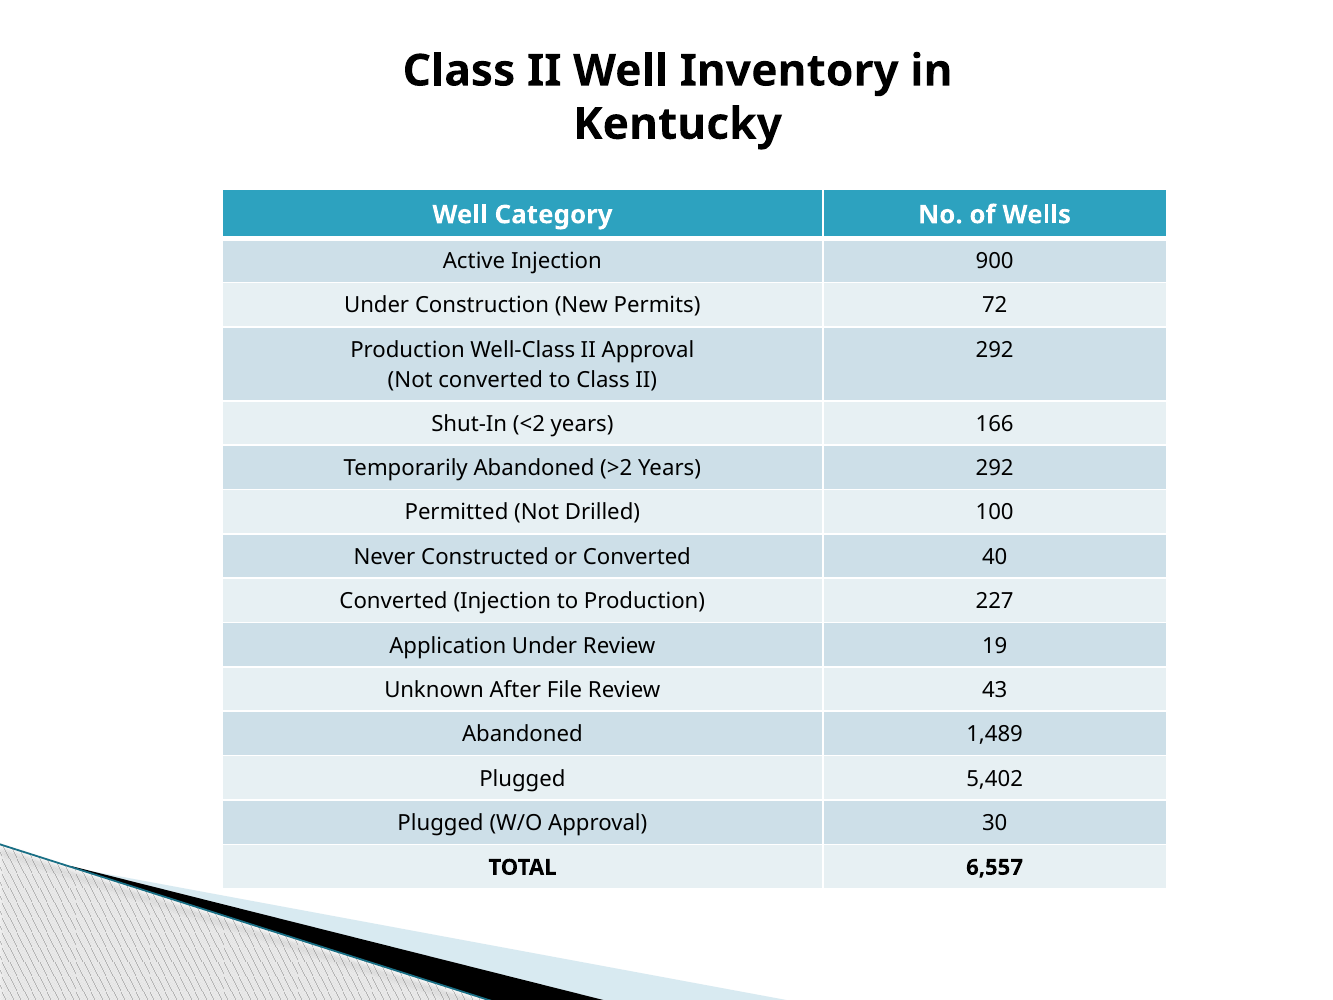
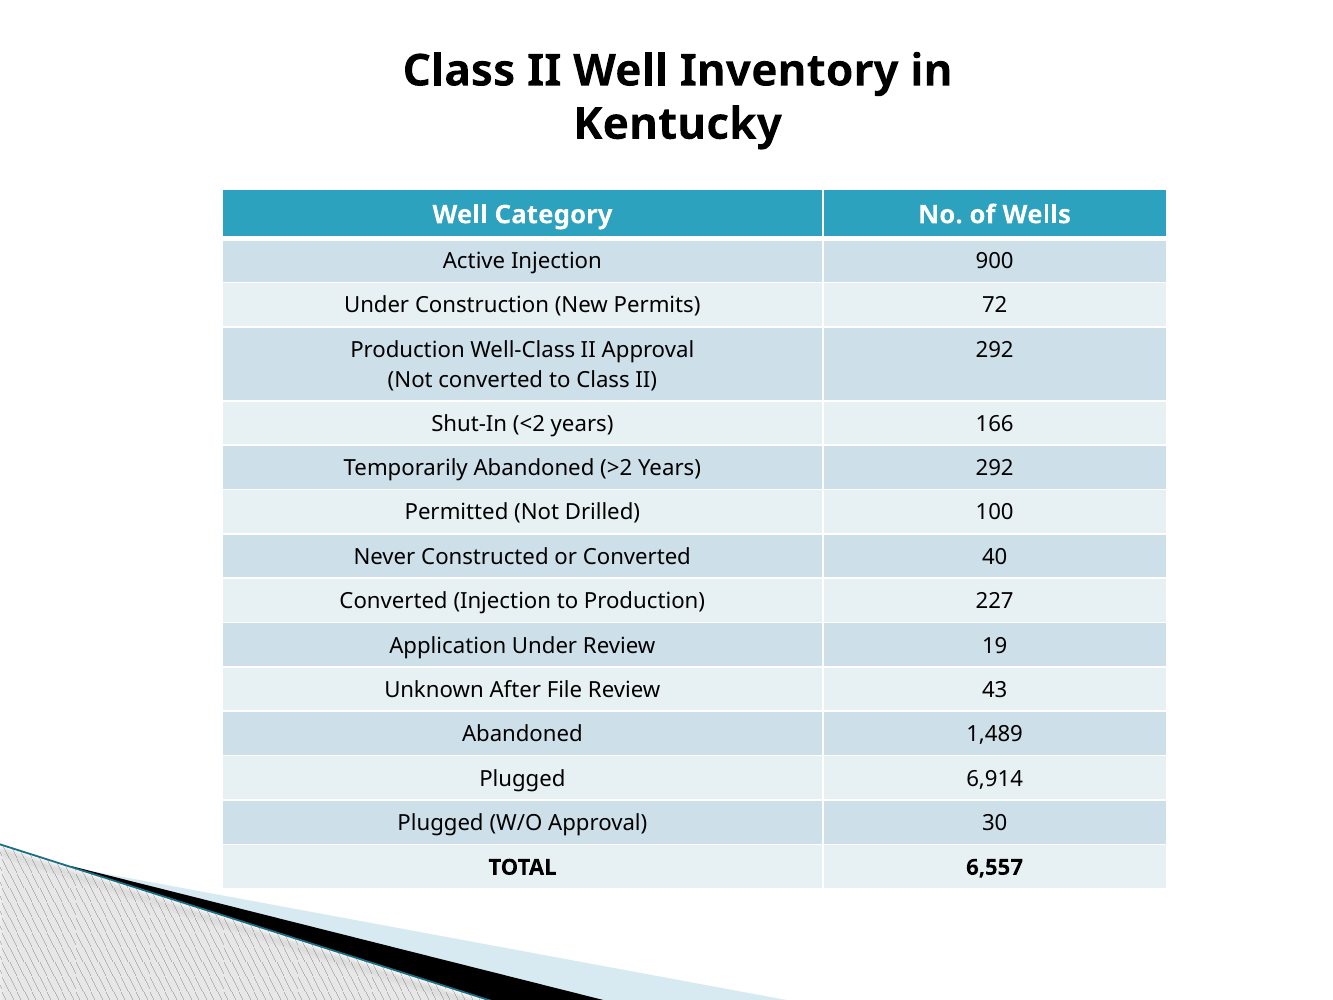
5,402: 5,402 -> 6,914 (995, 779)
